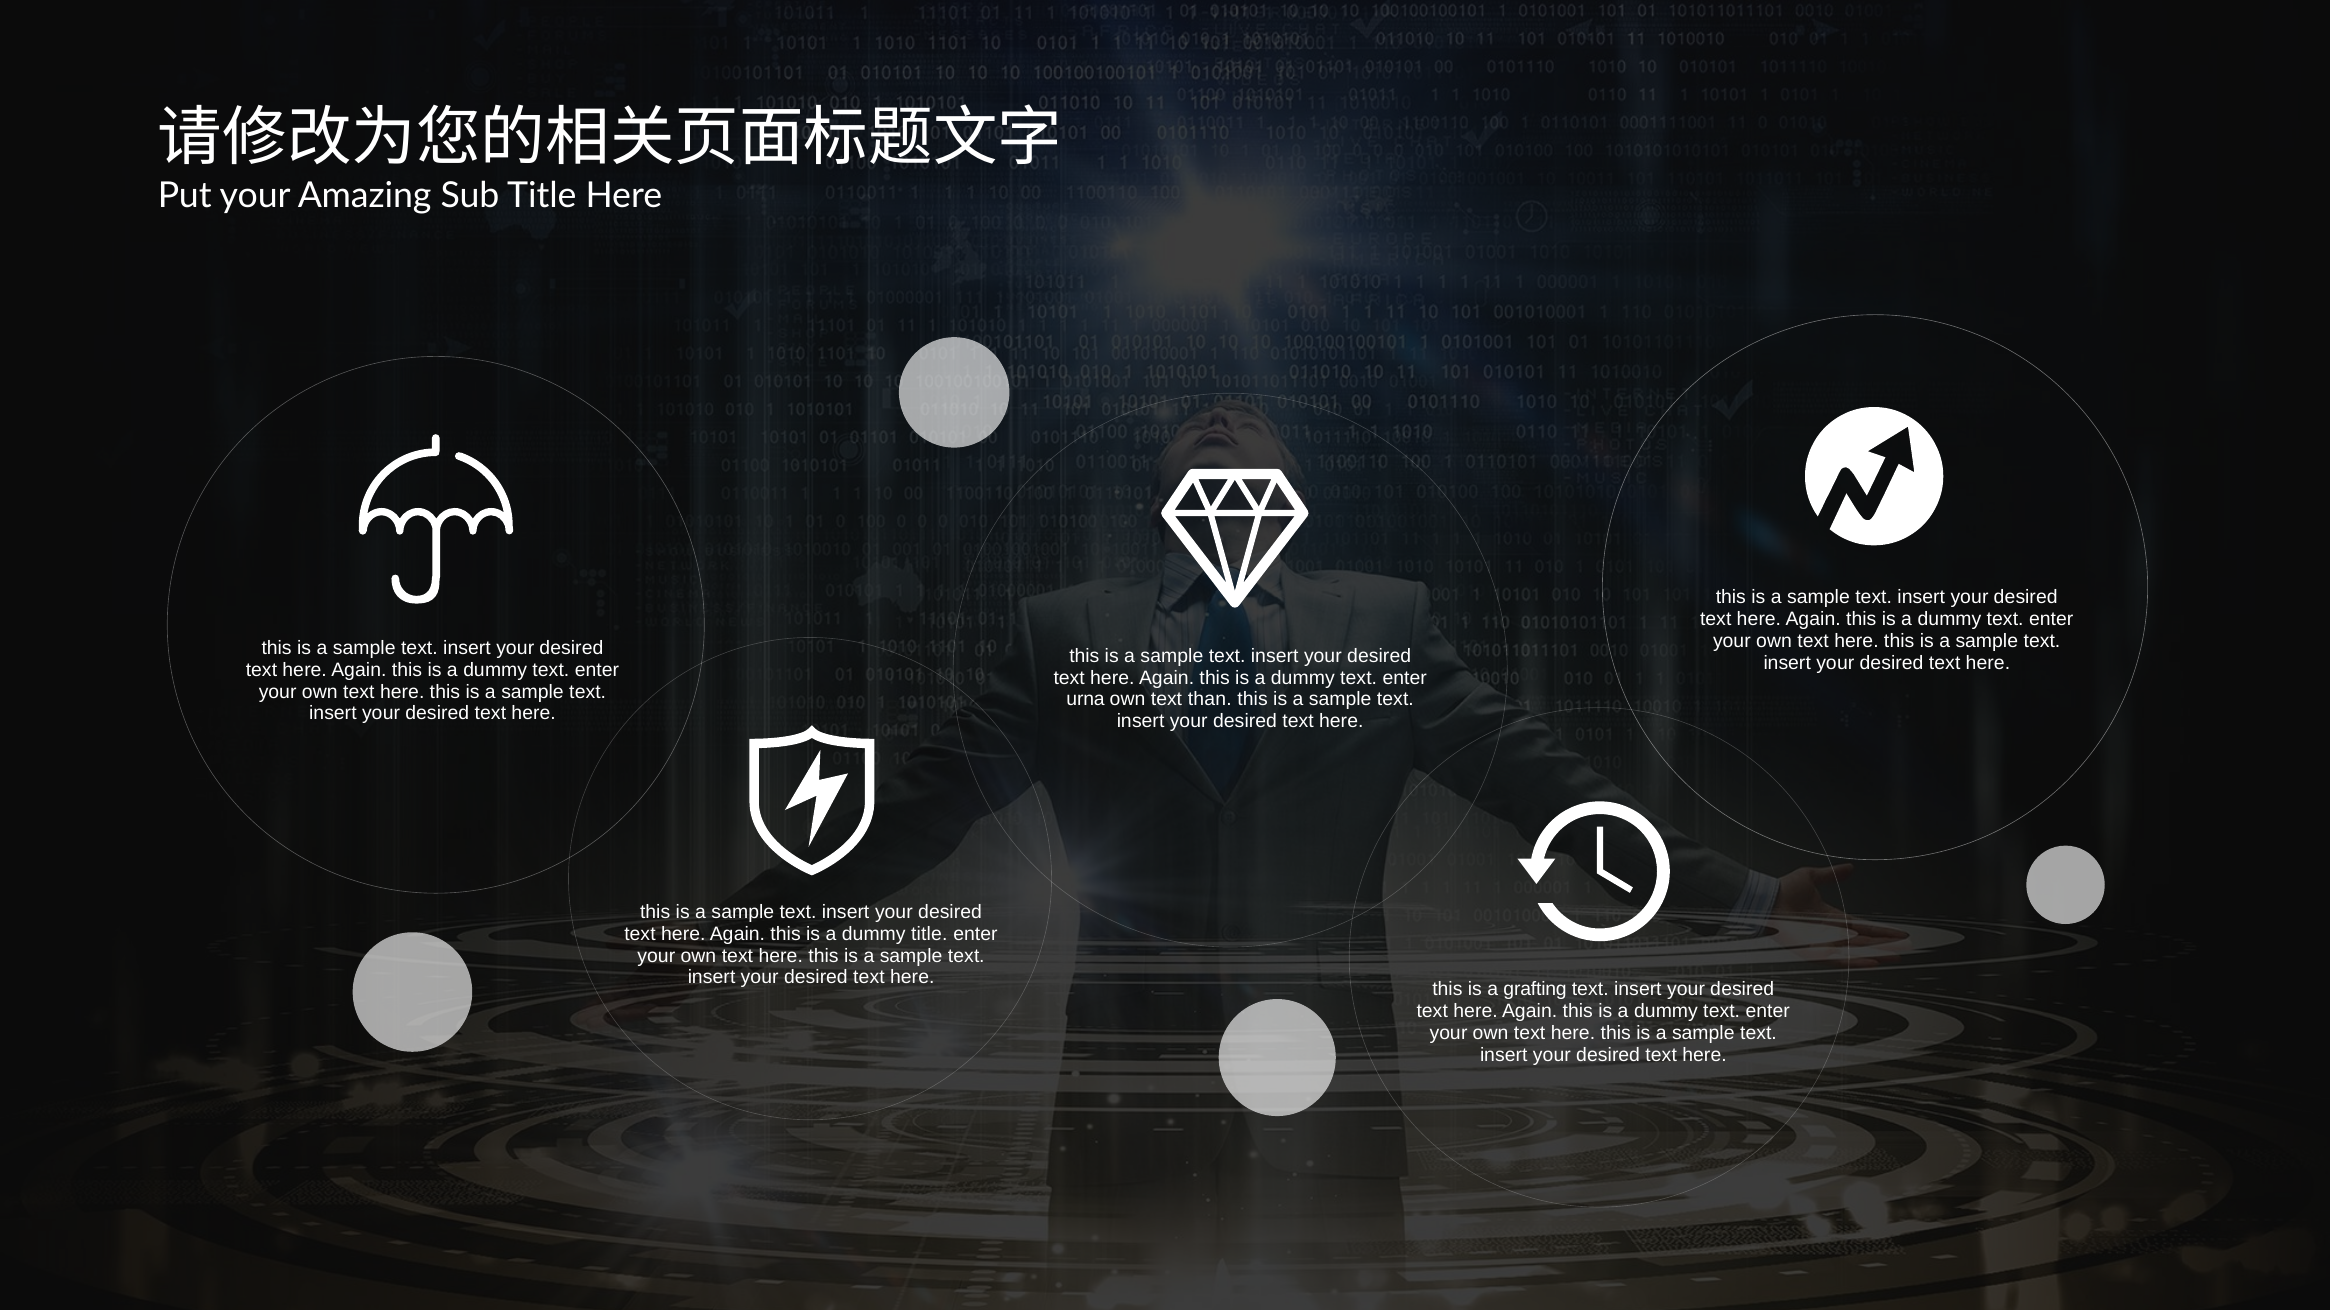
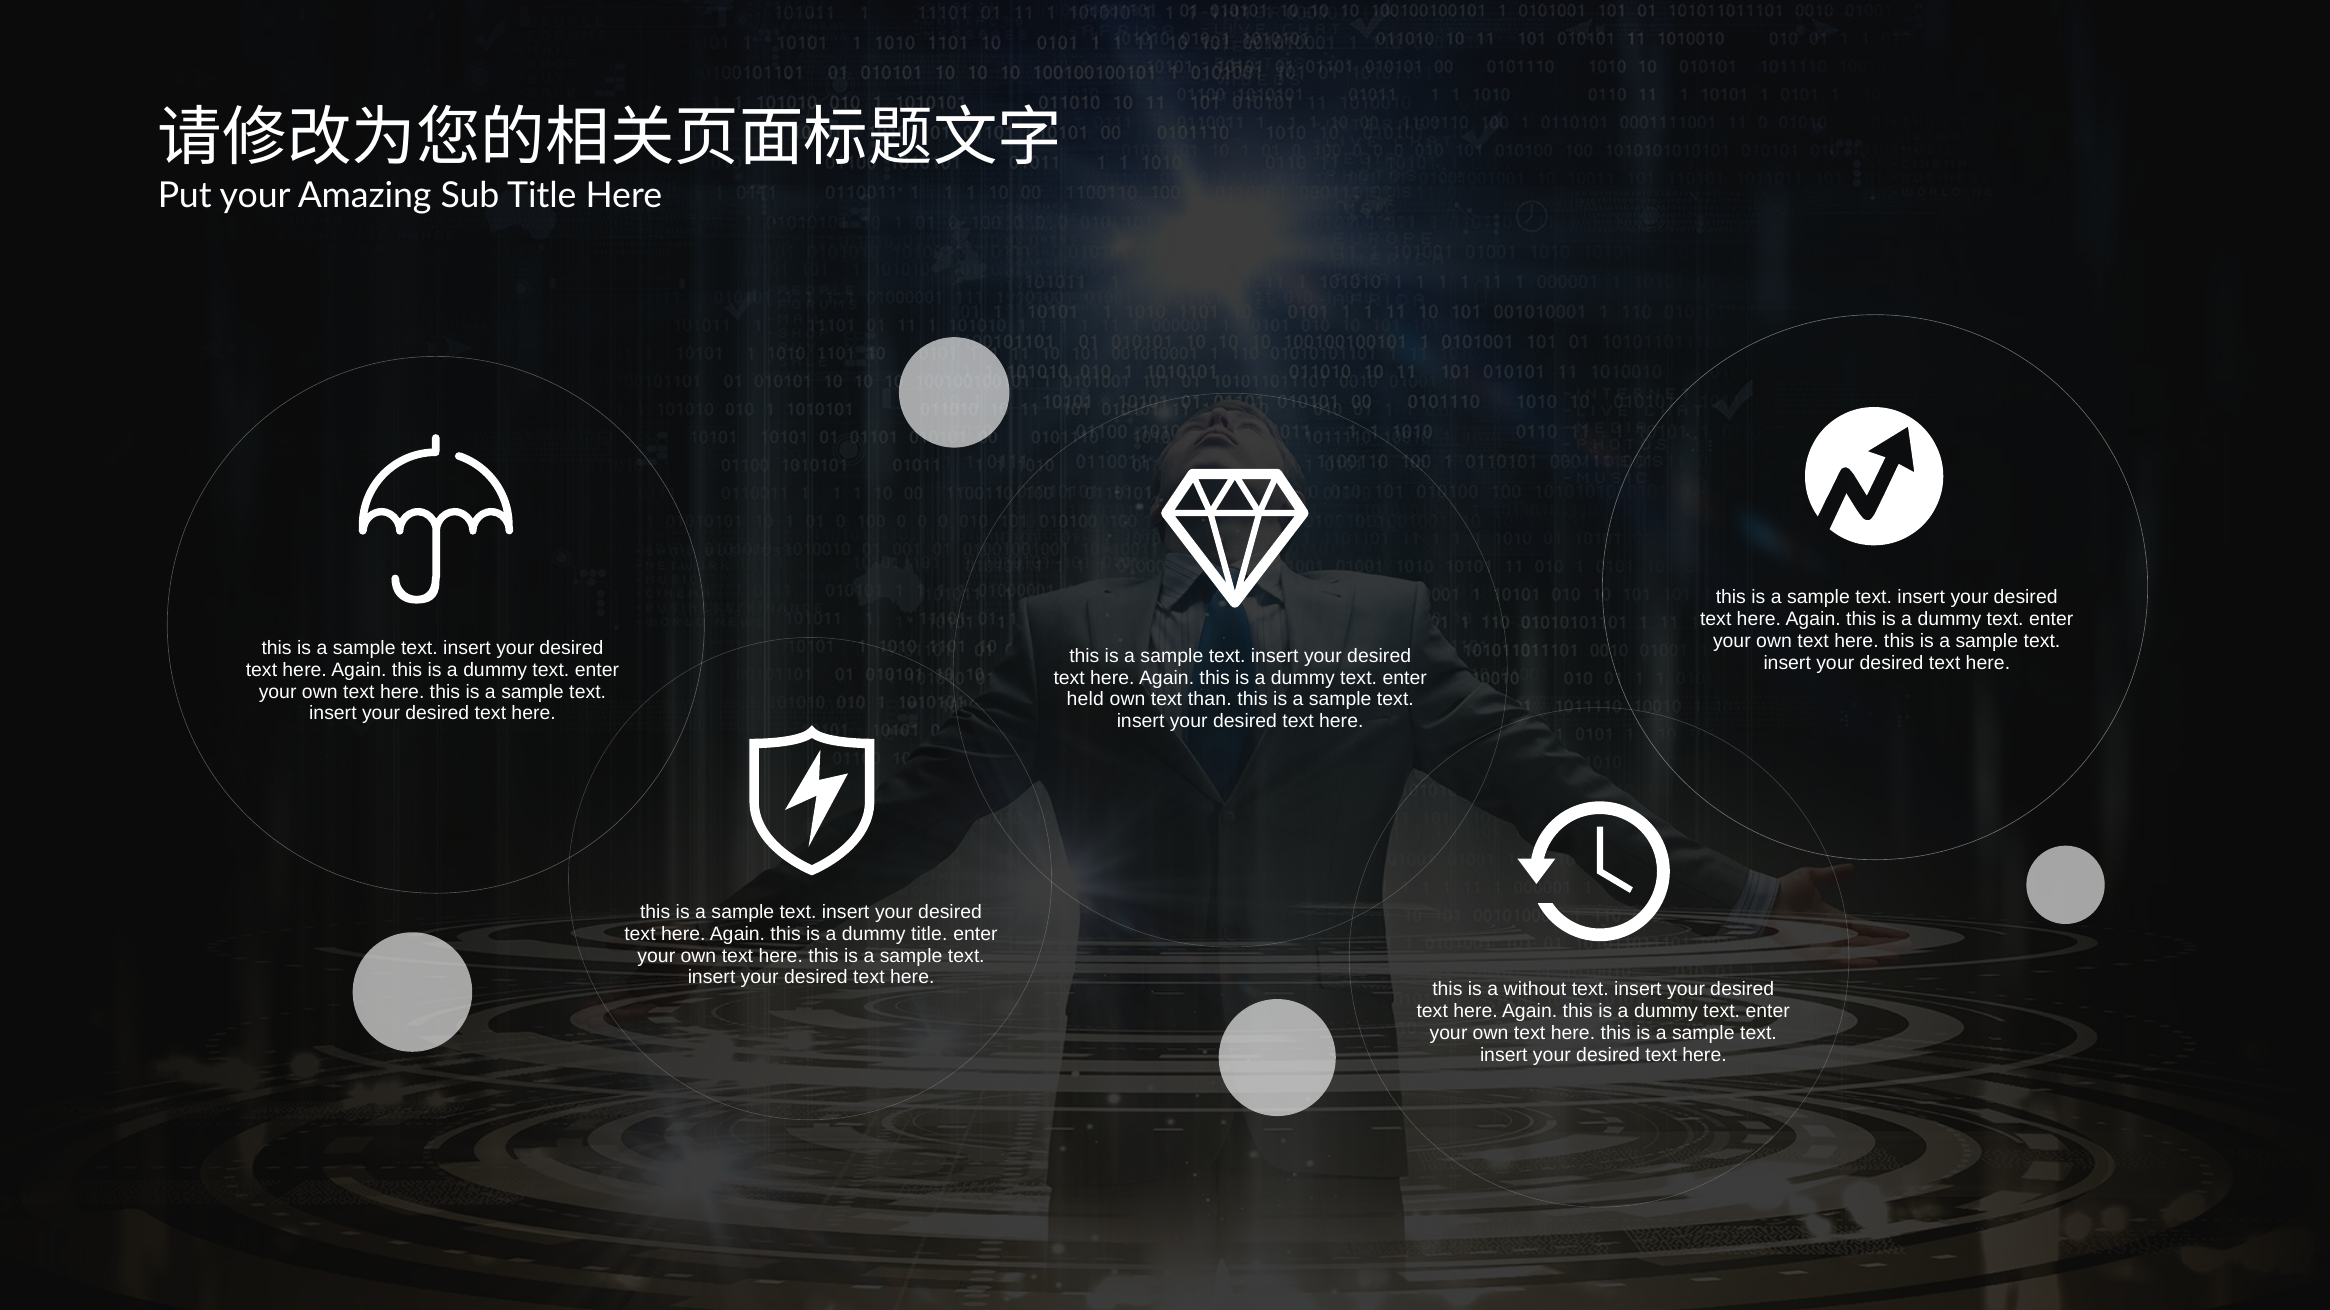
urna: urna -> held (1085, 700)
grafting: grafting -> without (1535, 990)
